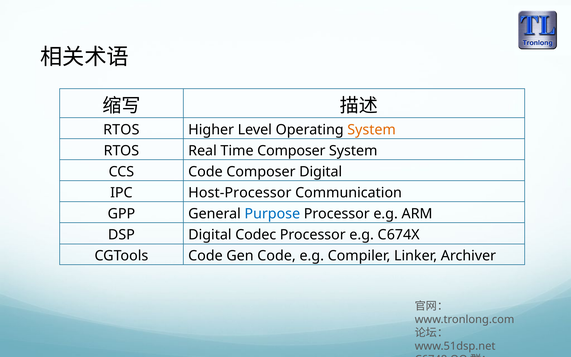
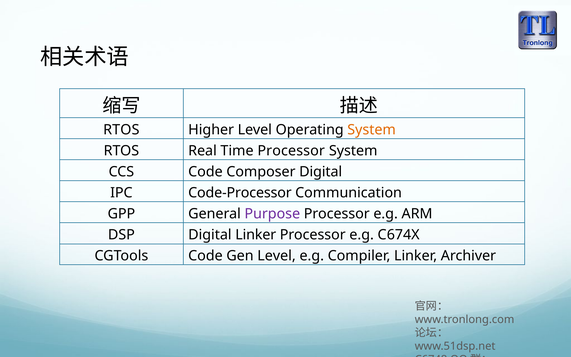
Time Composer: Composer -> Processor (291, 151)
Host-Processor: Host-Processor -> Code-Processor (240, 193)
Purpose colour: blue -> purple (272, 214)
Digital Codec: Codec -> Linker (256, 235)
Gen Code: Code -> Level (277, 256)
